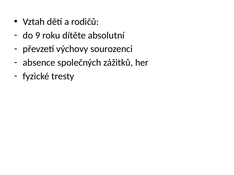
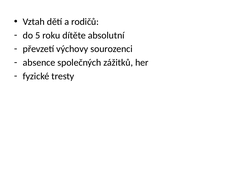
9: 9 -> 5 (38, 35)
